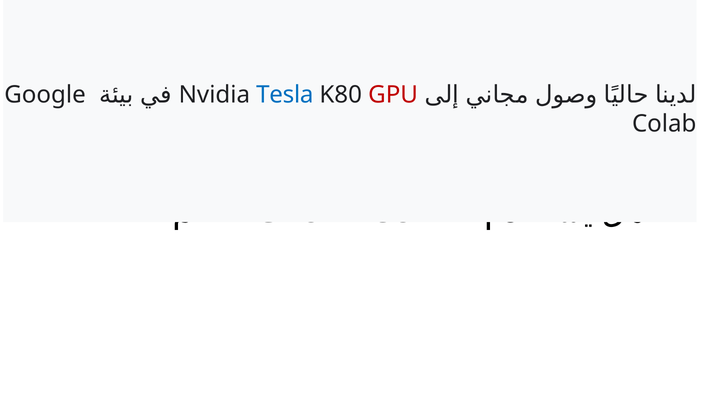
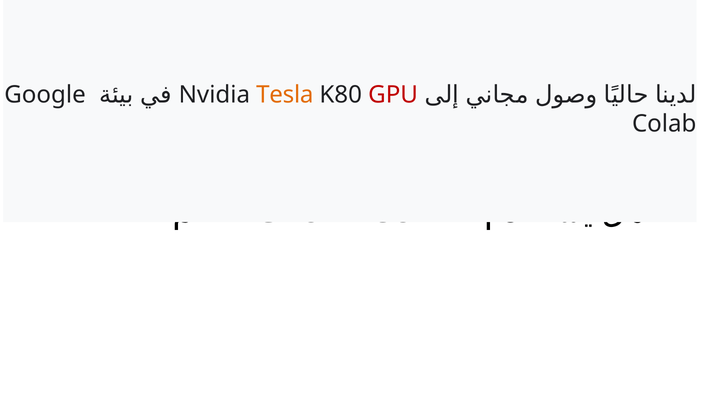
Tesla colour: blue -> orange (285, 95)
